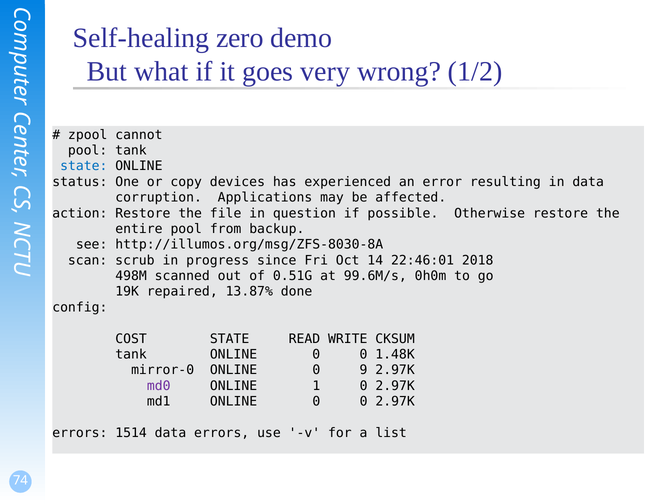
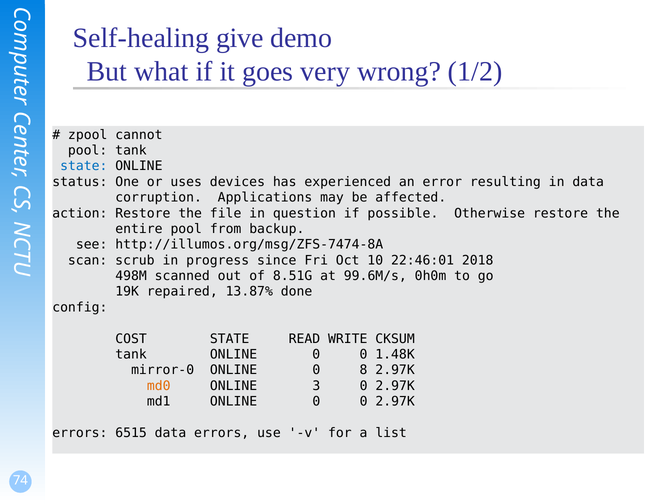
zero: zero -> give (240, 38)
copy: copy -> uses (186, 182)
http://illumos.org/msg/ZFS-8030-8A: http://illumos.org/msg/ZFS-8030-8A -> http://illumos.org/msg/ZFS-7474-8A (249, 245)
14: 14 -> 10 (375, 260)
0.51G: 0.51G -> 8.51G (293, 276)
9: 9 -> 8 (364, 370)
md0 colour: purple -> orange (159, 386)
1: 1 -> 3 (316, 386)
1514: 1514 -> 6515 (131, 433)
